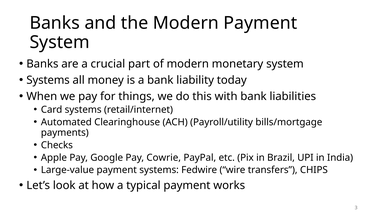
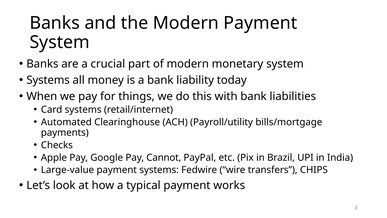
Cowrie: Cowrie -> Cannot (164, 157)
